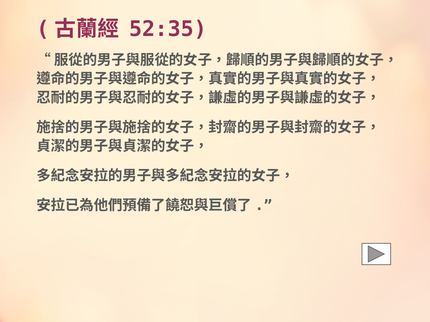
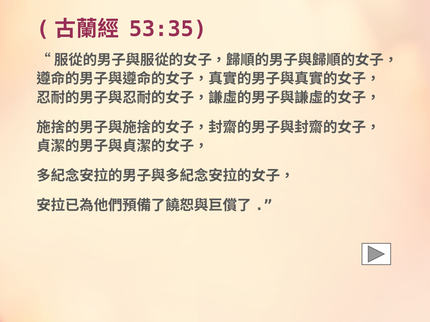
52:35: 52:35 -> 53:35 (168, 29)
